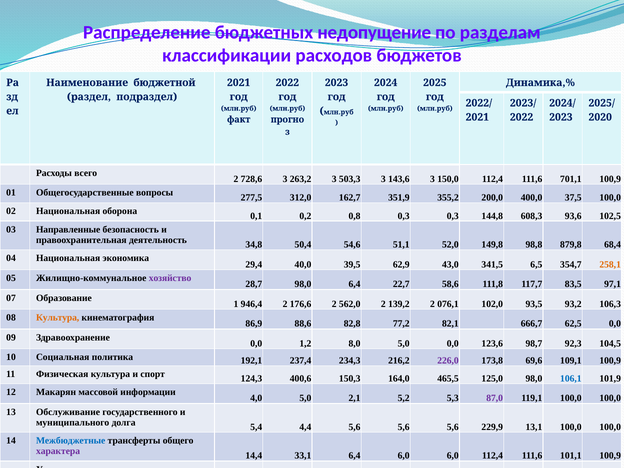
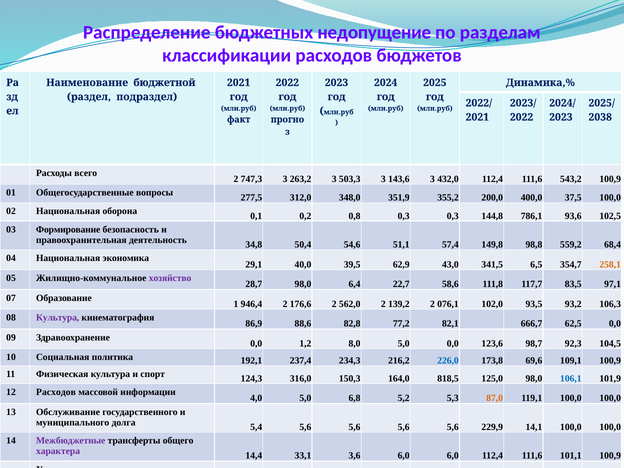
2020: 2020 -> 2038 (600, 117)
728,6: 728,6 -> 747,3 (251, 179)
150,0: 150,0 -> 432,0 (448, 179)
701,1: 701,1 -> 543,2 (571, 179)
162,7: 162,7 -> 348,0 (350, 198)
608,3: 608,3 -> 786,1 (532, 216)
Направленные: Направленные -> Формирование (68, 230)
52,0: 52,0 -> 57,4 (450, 245)
879,8: 879,8 -> 559,2 (571, 245)
29,4: 29,4 -> 29,1 (254, 264)
Культура colour: orange -> purple (58, 318)
226,0 colour: purple -> blue (448, 361)
400,6: 400,6 -> 316,0 (301, 378)
465,5: 465,5 -> 818,5 (448, 378)
12 Макарян: Макарян -> Расходов (56, 392)
2,1: 2,1 -> 6,8 (355, 398)
87,0 colour: purple -> orange (495, 398)
5,4 4,4: 4,4 -> 5,6 (305, 427)
13,1: 13,1 -> 14,1 (534, 427)
Межбюджетные colour: blue -> purple (71, 441)
33,1 6,4: 6,4 -> 3,6 (355, 456)
